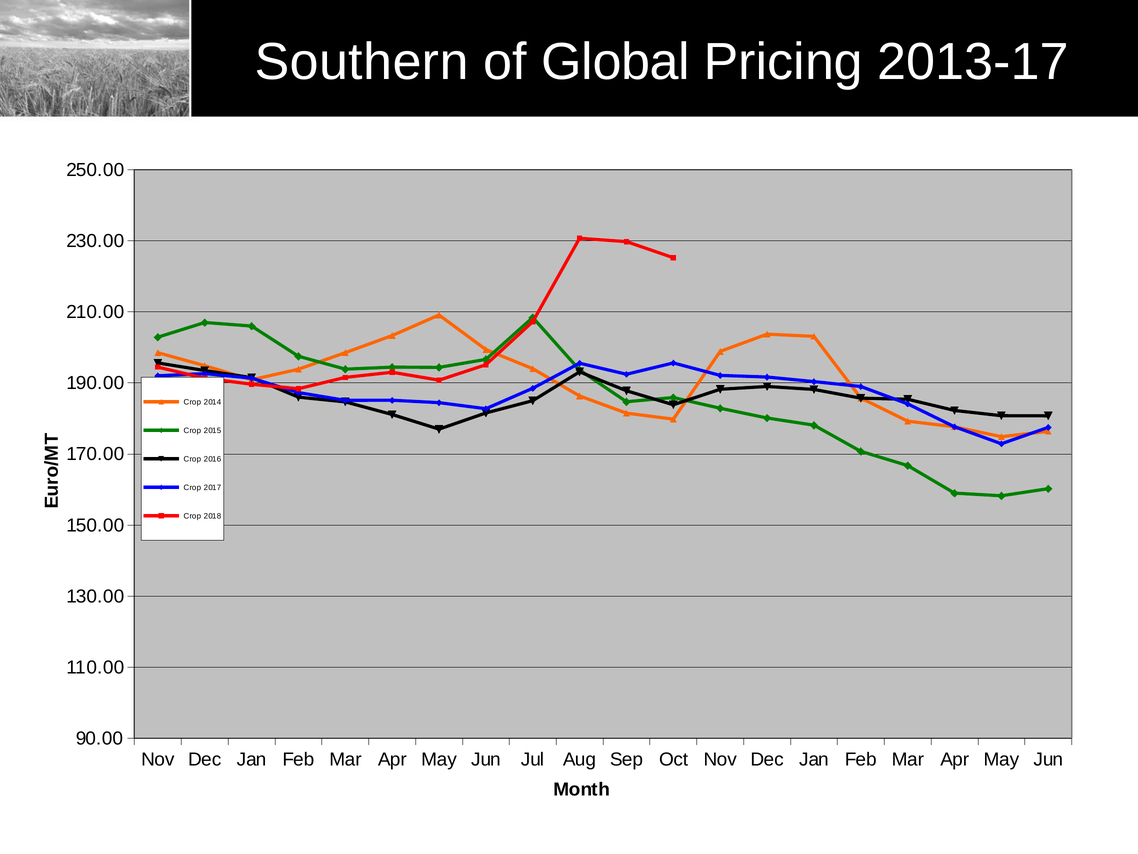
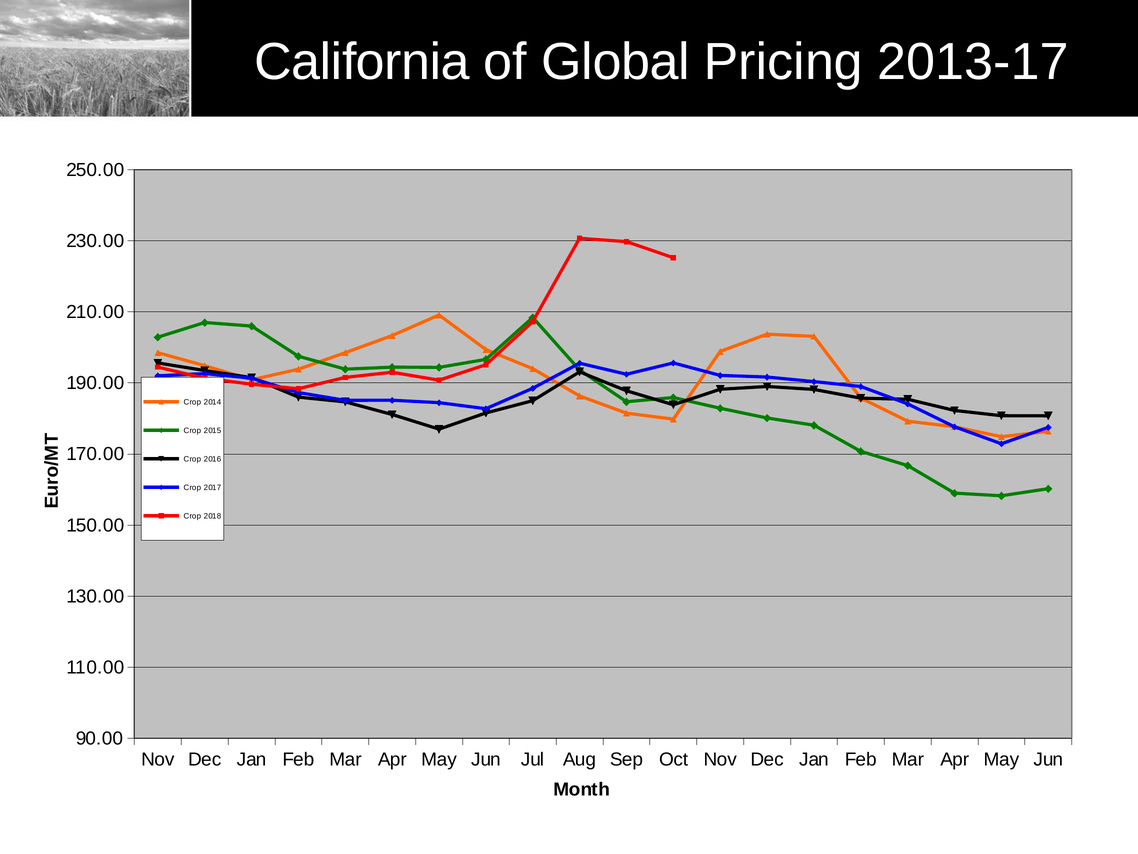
Southern: Southern -> California (362, 62)
